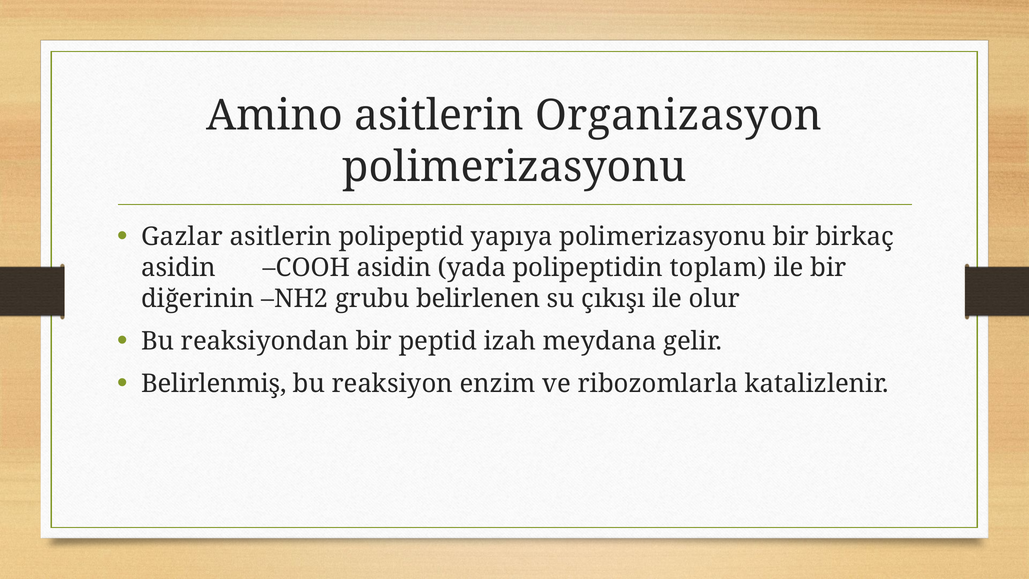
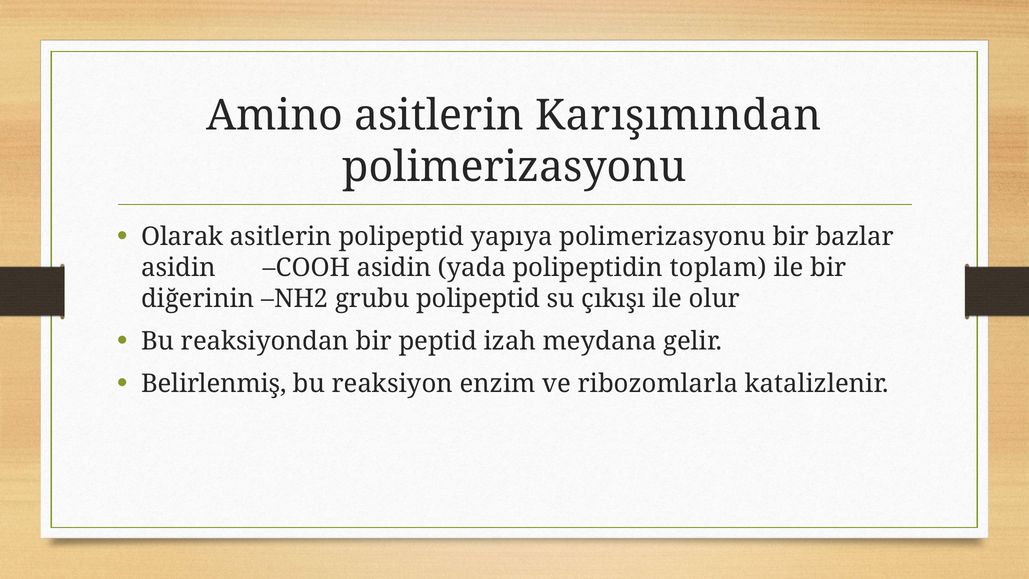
Organizasyon: Organizasyon -> Karışımından (678, 115)
Gazlar: Gazlar -> Olarak (182, 237)
birkaç: birkaç -> bazlar (855, 237)
grubu belirlenen: belirlenen -> polipeptid (478, 299)
